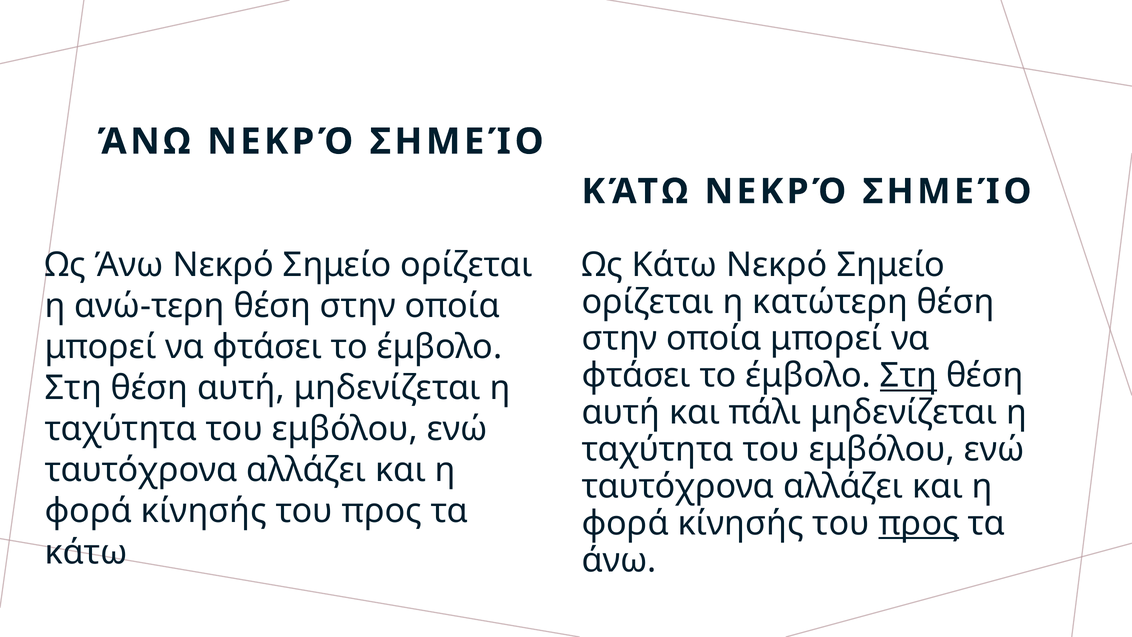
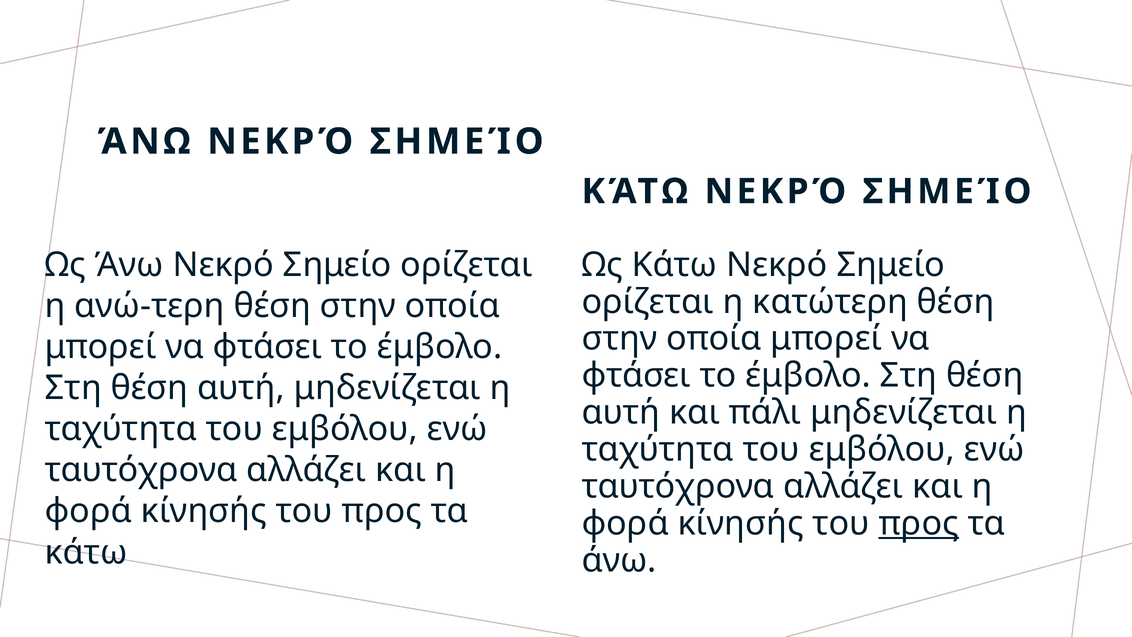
Στη underline: present -> none (909, 375)
